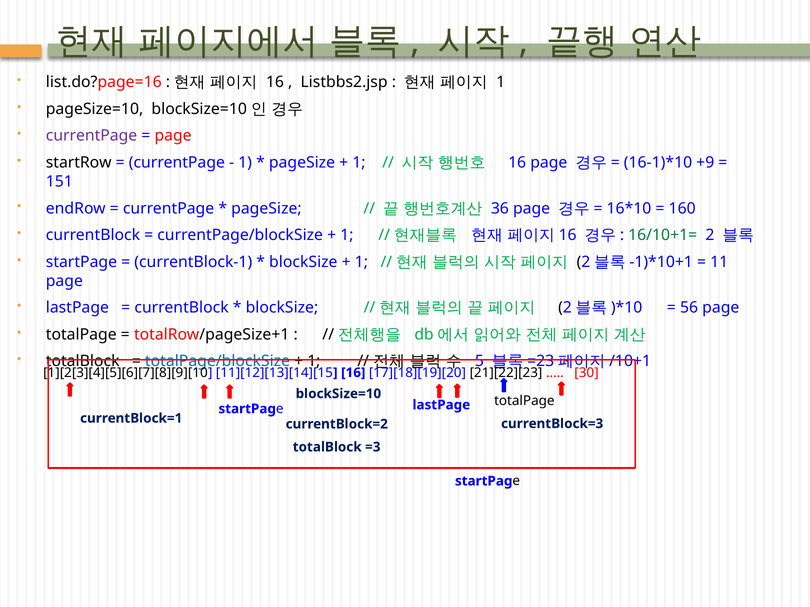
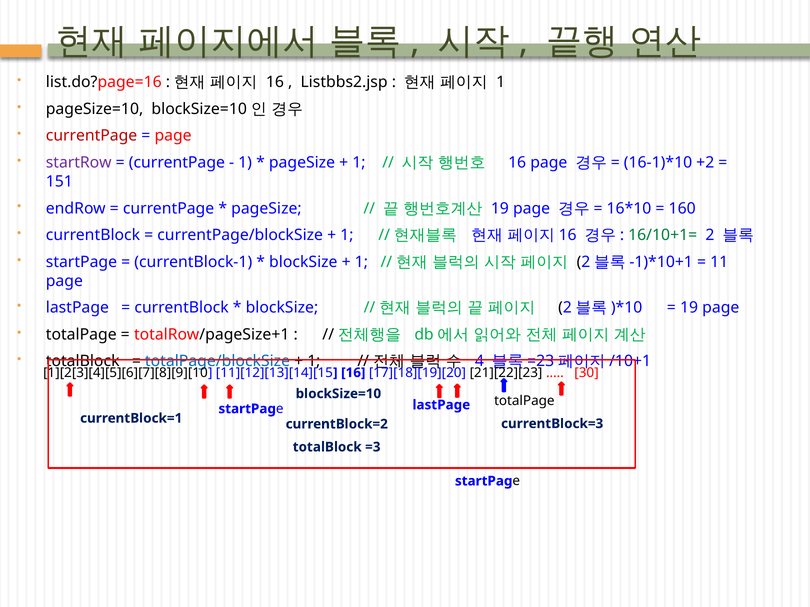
currentPage colour: purple -> red (92, 136)
startRow colour: black -> purple (79, 163)
+9: +9 -> +2 (705, 163)
36: 36 -> 19 (500, 208)
56: 56 -> 19 (689, 308)
5: 5 -> 4 (480, 362)
